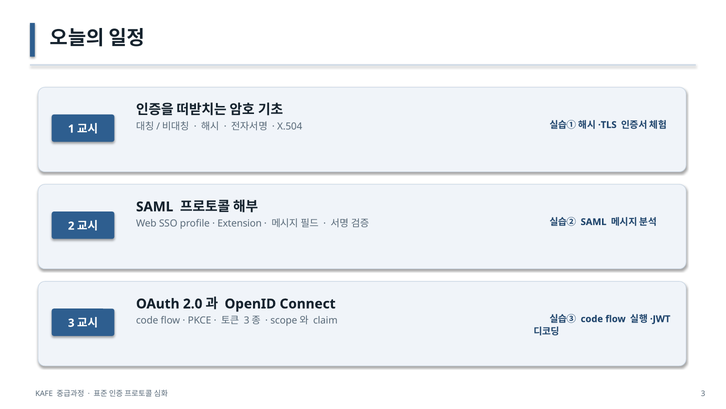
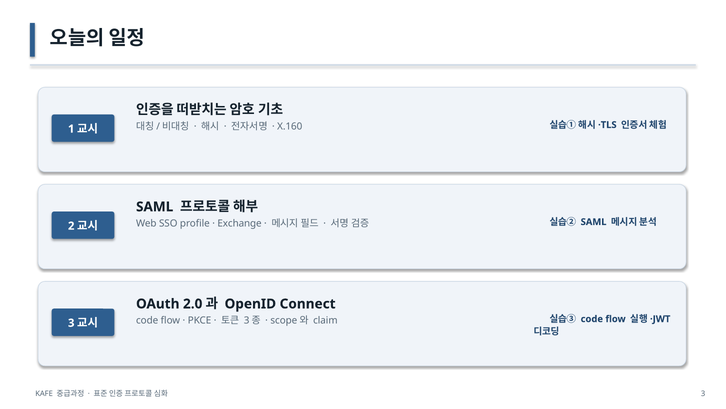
X.504: X.504 -> X.160 (290, 126)
Extension: Extension -> Exchange (240, 223)
